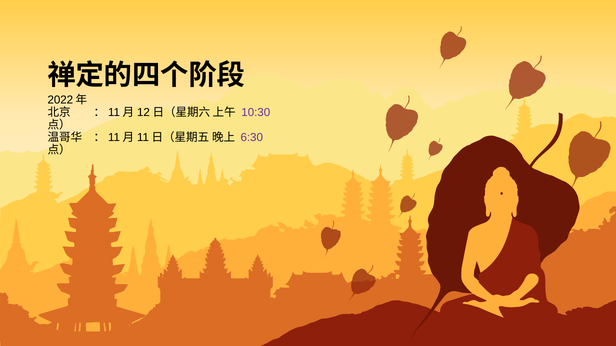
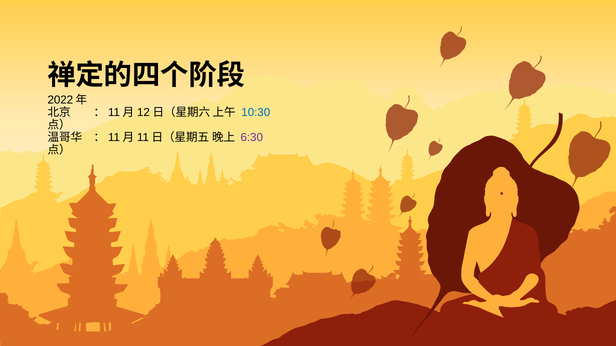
10:30 colour: purple -> blue (256, 113)
